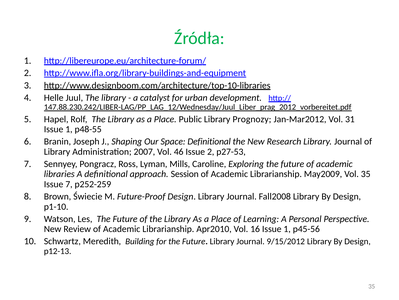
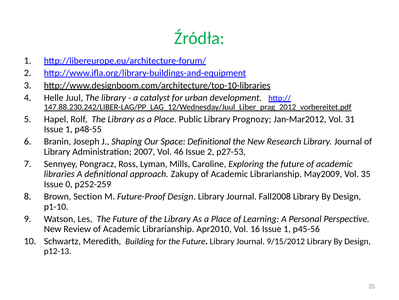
Session: Session -> Zakupy (185, 174)
Issue 7: 7 -> 0 (69, 184)
Świecie: Świecie -> Section (88, 196)
